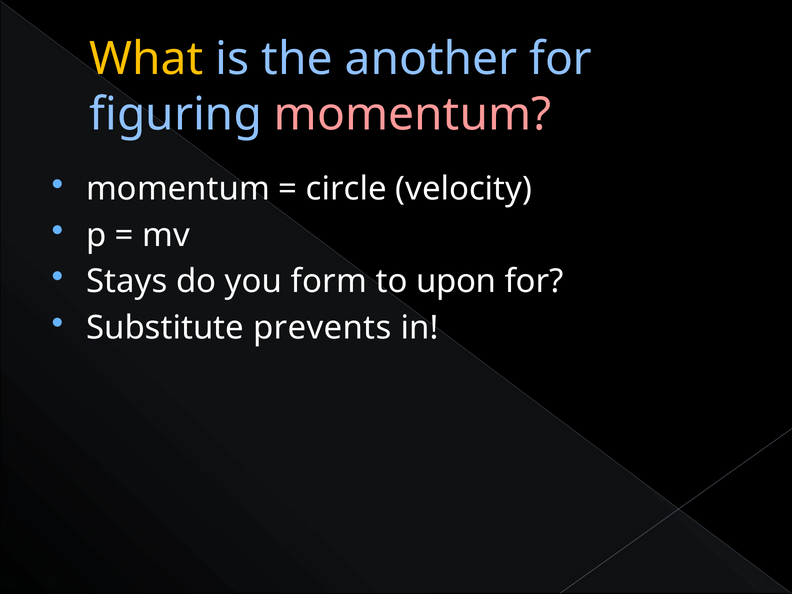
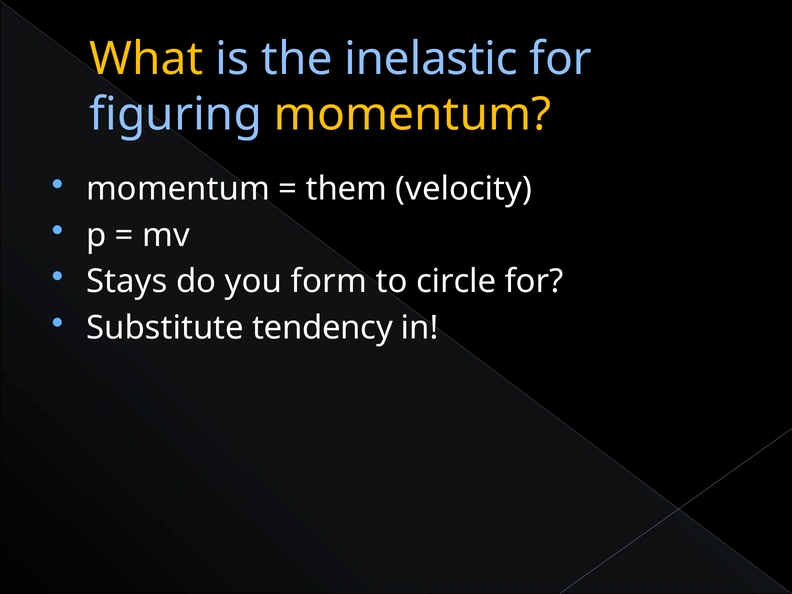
another: another -> inelastic (431, 59)
momentum colour: pink -> yellow (413, 115)
circle: circle -> them (346, 189)
upon: upon -> circle (456, 281)
prevents: prevents -> tendency (323, 328)
